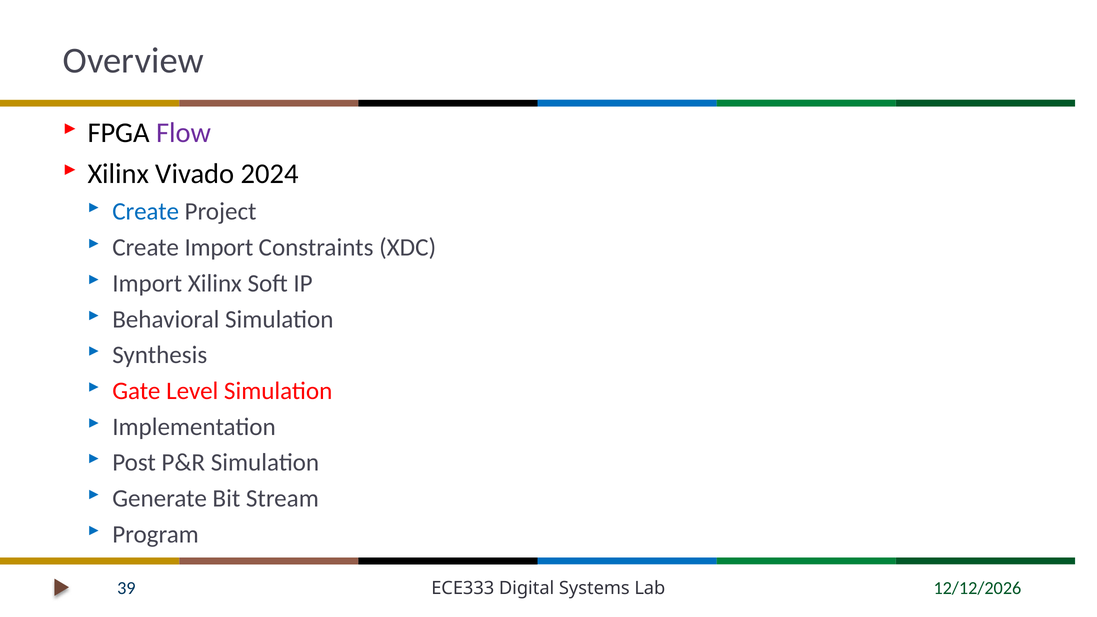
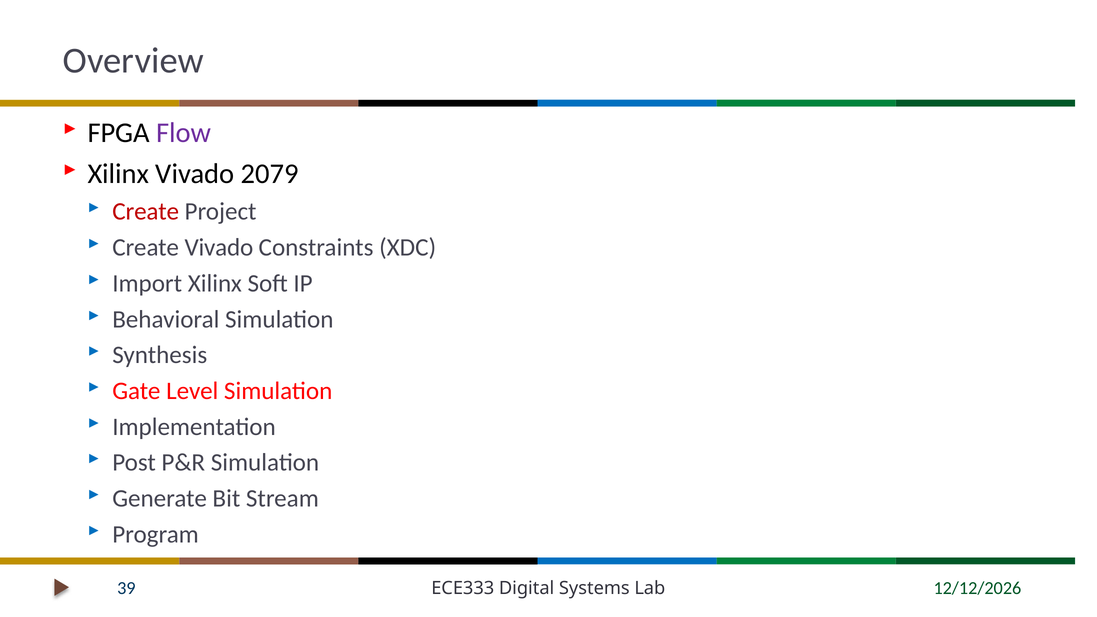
2024: 2024 -> 2079 (270, 174)
Create colour: blue -> red (146, 212)
Create Import: Import -> Vivado (219, 248)
